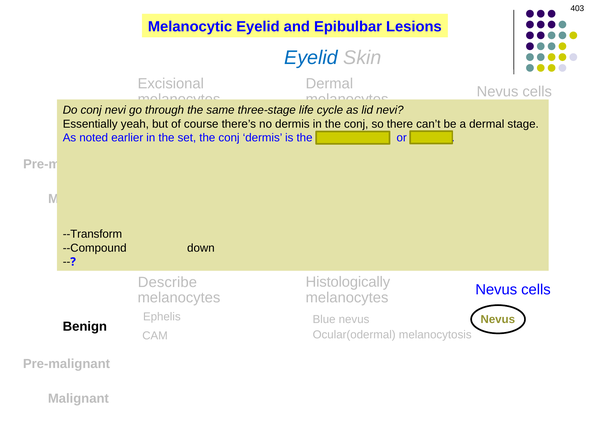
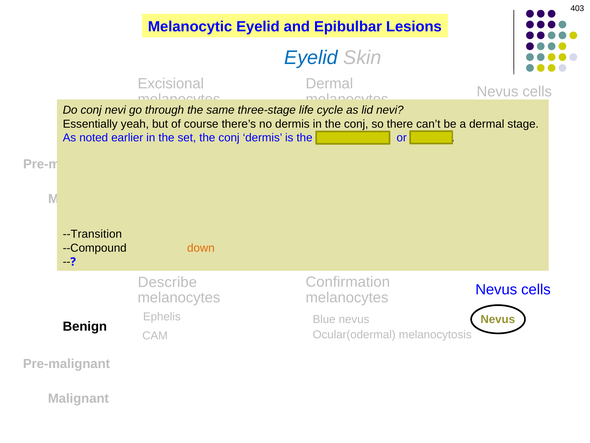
--Transform: --Transform -> --Transition (92, 234)
down colour: black -> orange (201, 248)
Histologically: Histologically -> Confirmation (348, 282)
